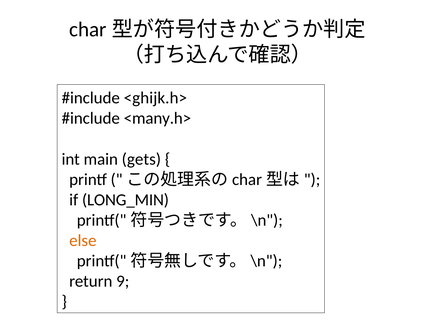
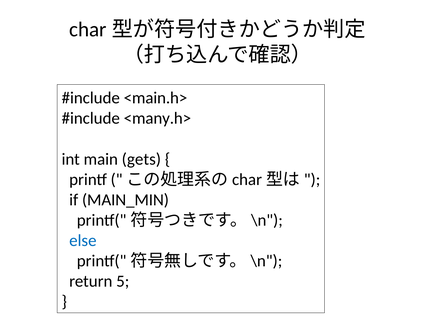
<ghijk.h>: <ghijk.h> -> <main.h> (155, 98)
LONG_MIN: LONG_MIN -> MAIN_MIN (125, 199)
else colour: orange -> blue (83, 240)
9: 9 -> 5 (123, 281)
